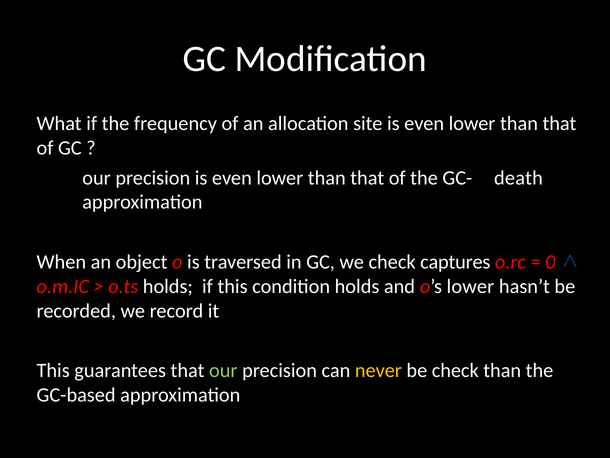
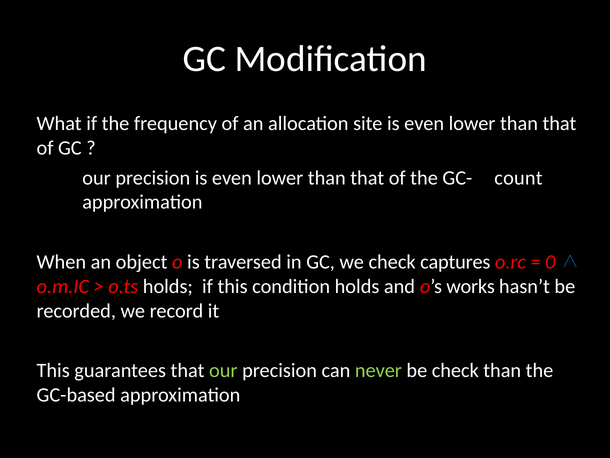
death: death -> count (518, 178)
o’s lower: lower -> works (471, 286)
never colour: yellow -> light green (378, 370)
